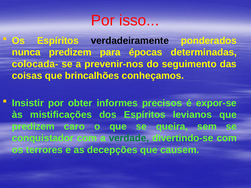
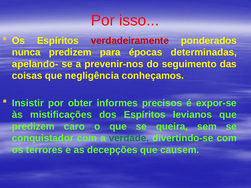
verdadeiramente colour: black -> red (130, 41)
colocada-: colocada- -> apelando- (35, 64)
brincalhões: brincalhões -> negligência (92, 76)
